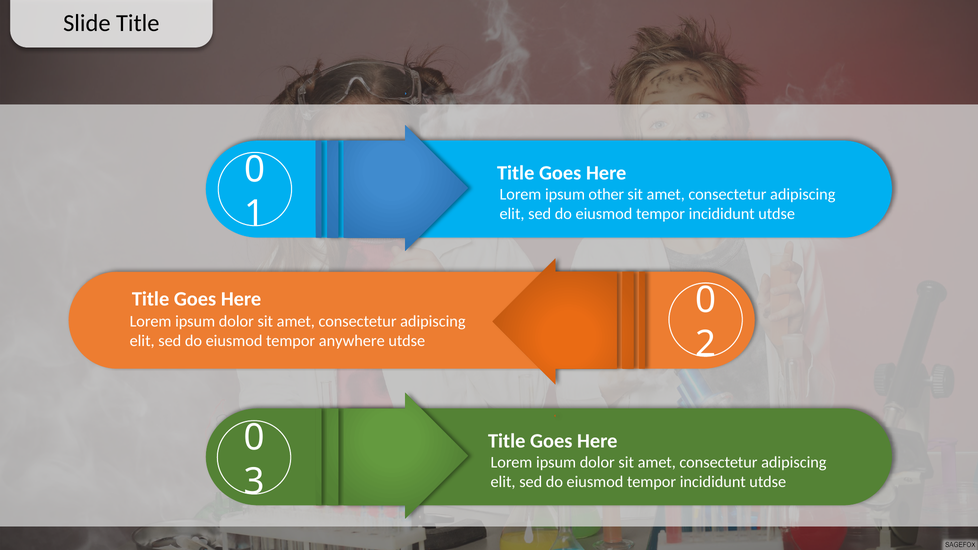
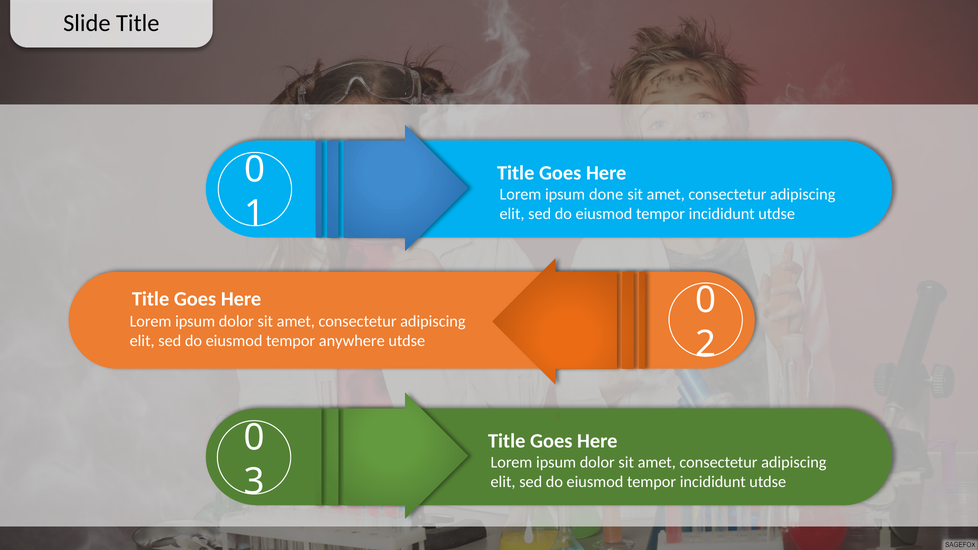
other: other -> done (606, 194)
